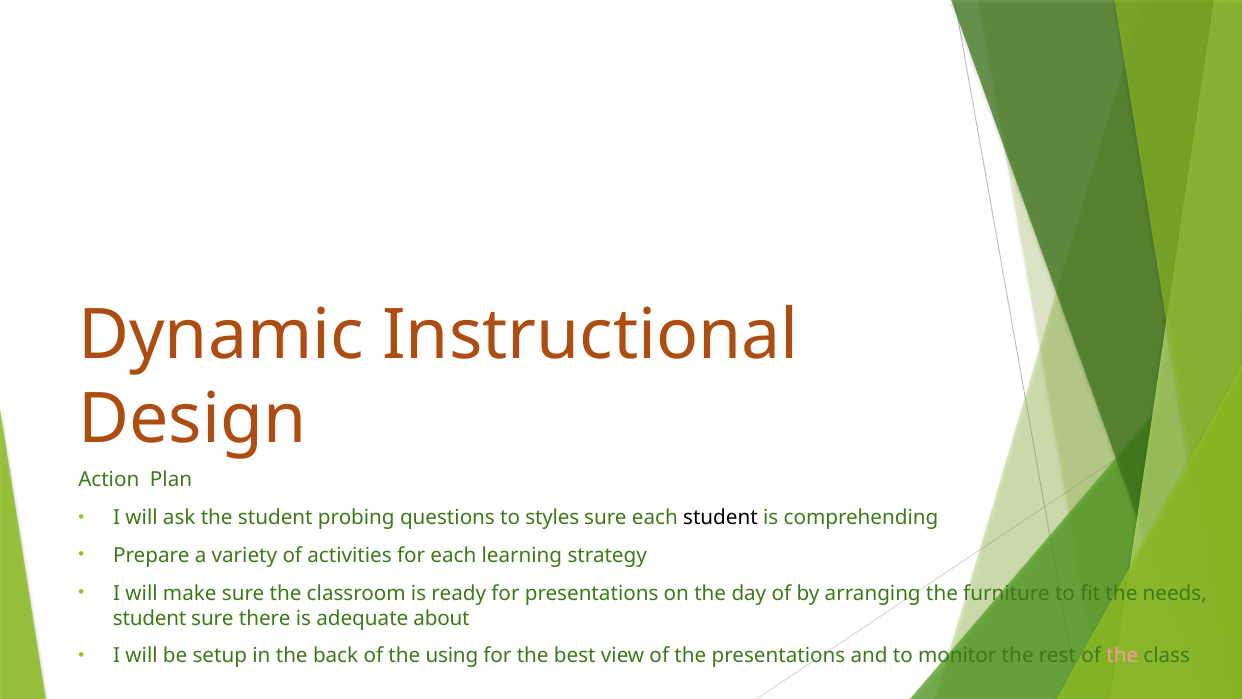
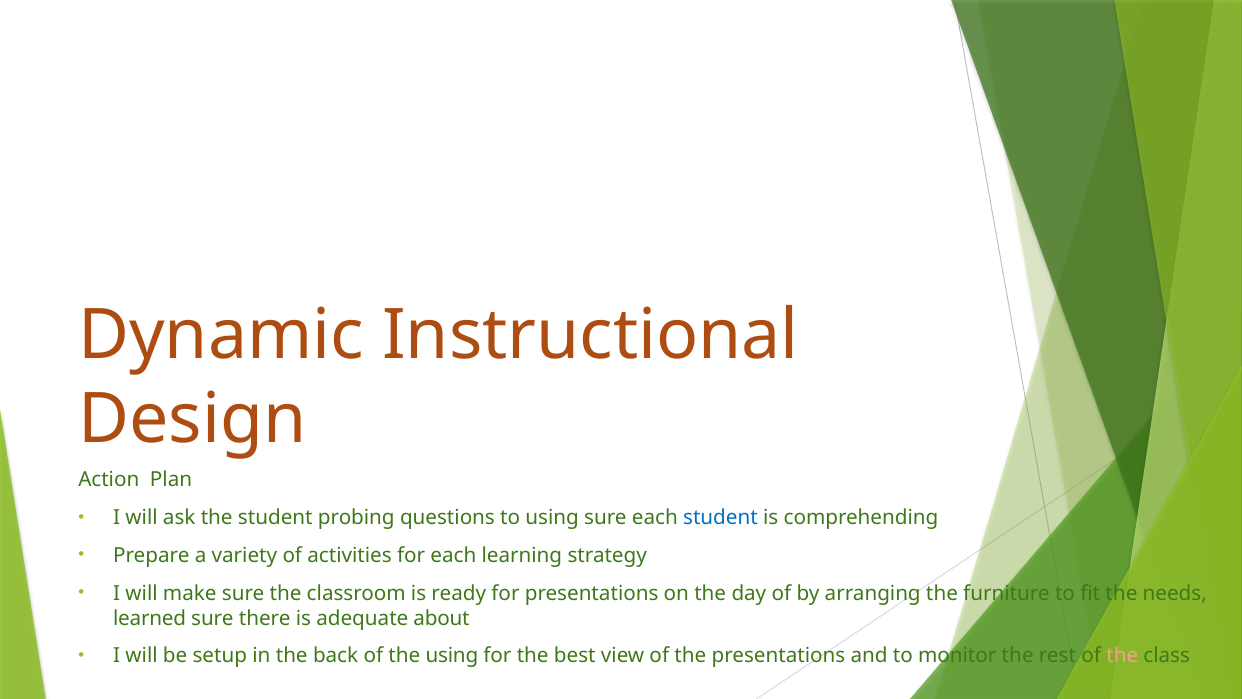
to styles: styles -> using (552, 517)
student colour: black -> blue (720, 517)
student: student -> learned (150, 618)
